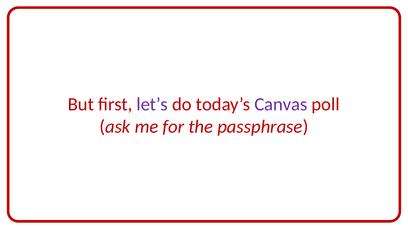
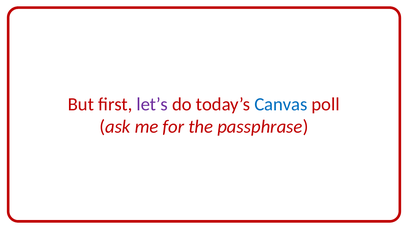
Canvas colour: purple -> blue (281, 105)
